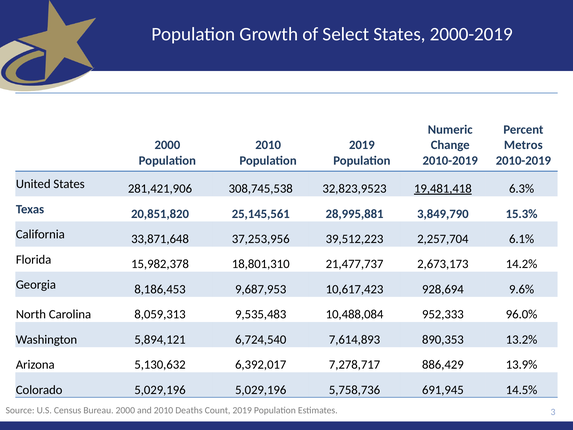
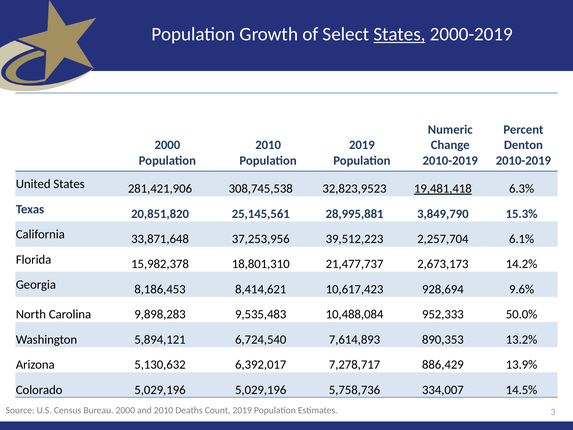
States underline: none -> present (400, 34)
Metros: Metros -> Denton (523, 145)
9,687,953: 9,687,953 -> 8,414,621 (261, 289)
8,059,313: 8,059,313 -> 9,898,283 (160, 314)
96.0%: 96.0% -> 50.0% (522, 314)
691,945: 691,945 -> 334,007 (443, 390)
